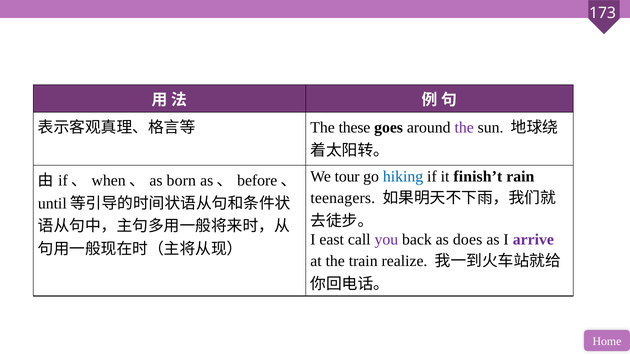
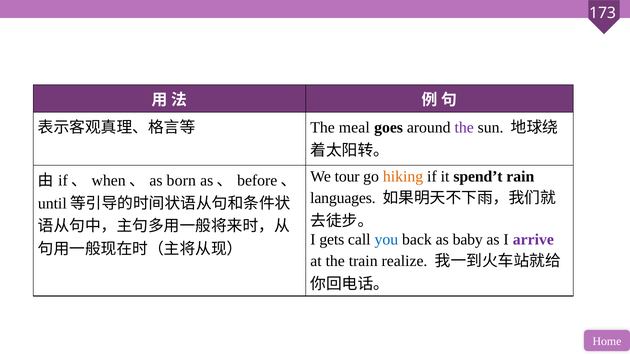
these: these -> meal (354, 128)
hiking colour: blue -> orange (403, 177)
finish’t: finish’t -> spend’t (478, 177)
teenagers: teenagers -> languages (343, 198)
east: east -> gets (332, 240)
you colour: purple -> blue (386, 240)
does: does -> baby (468, 240)
